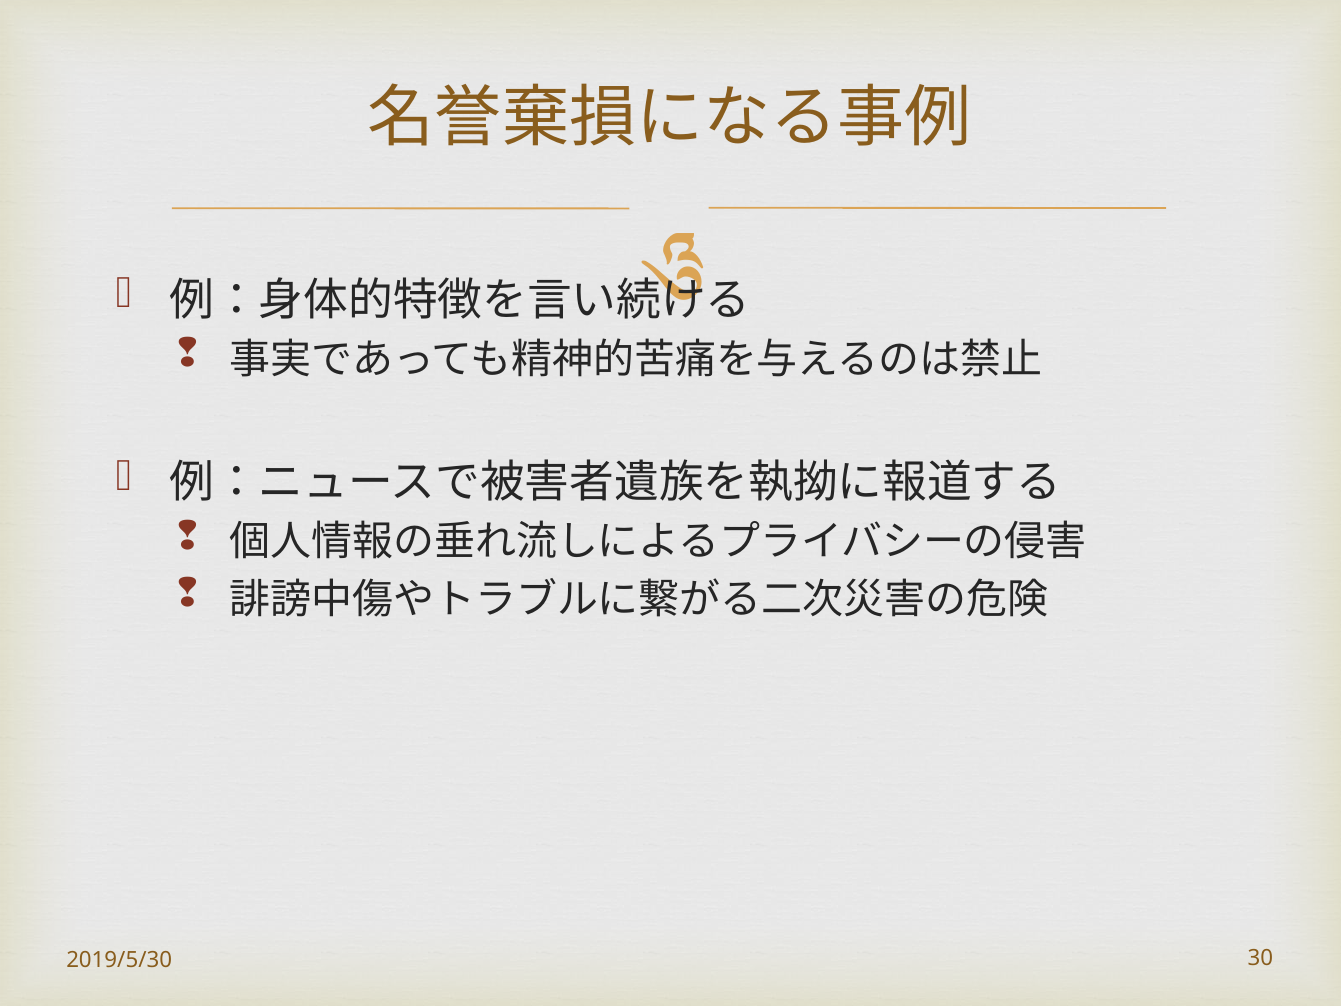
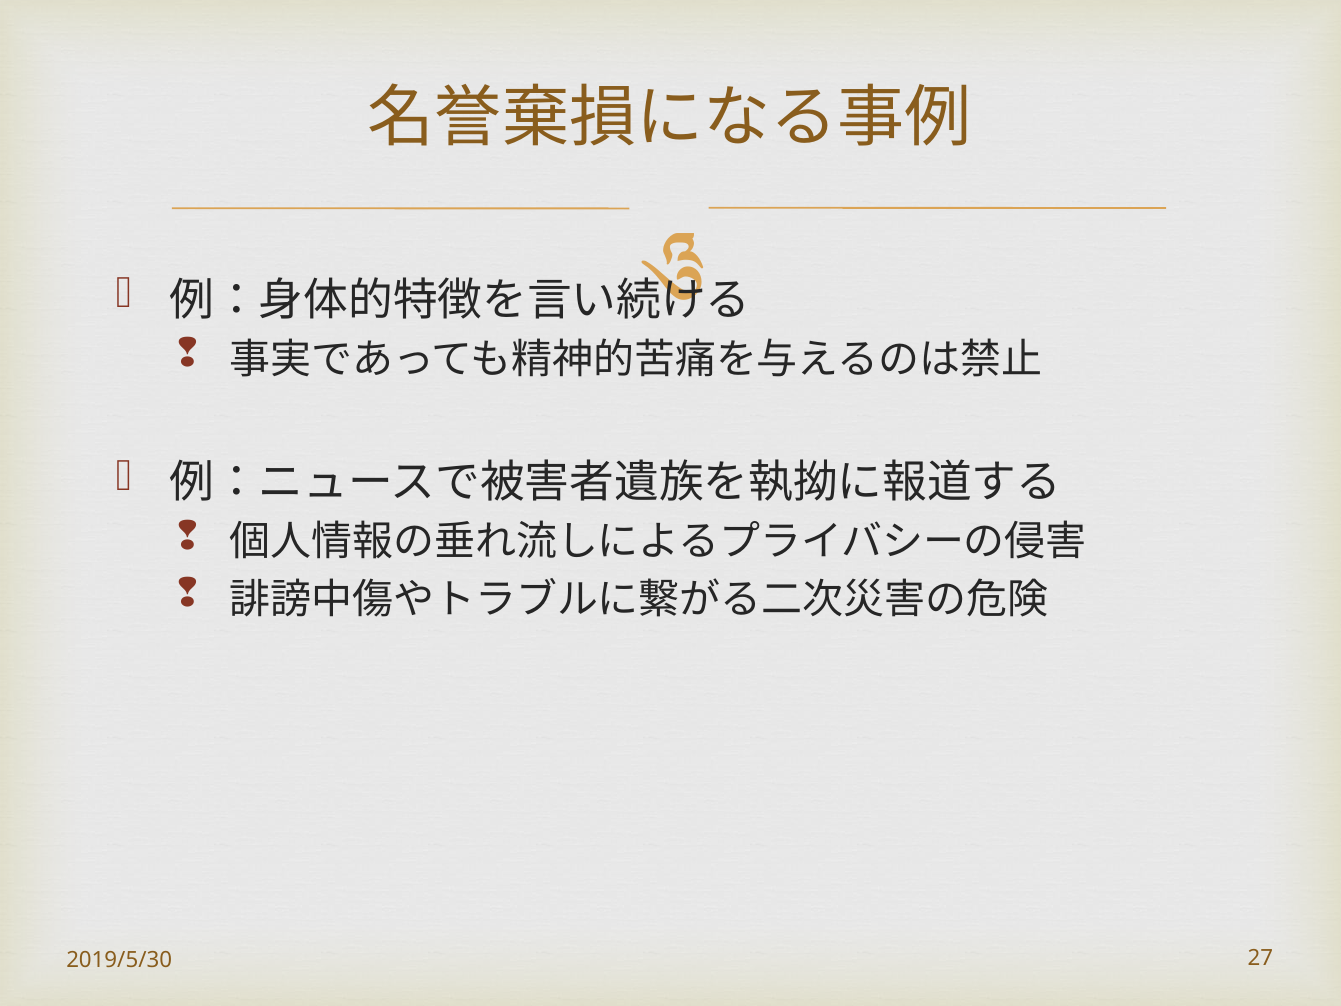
30: 30 -> 27 (1260, 958)
